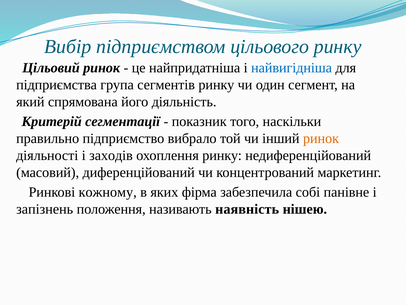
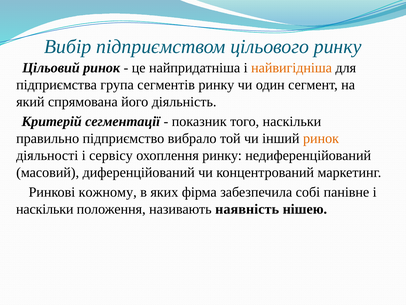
найвигідніша colour: blue -> orange (292, 68)
заходів: заходів -> сервісу (111, 155)
запізнень: запізнень -> наскільки (45, 209)
